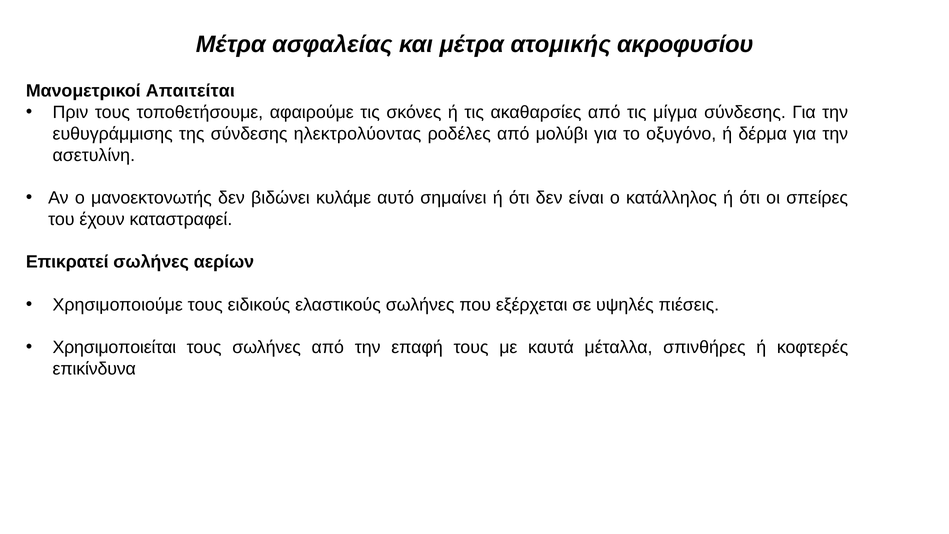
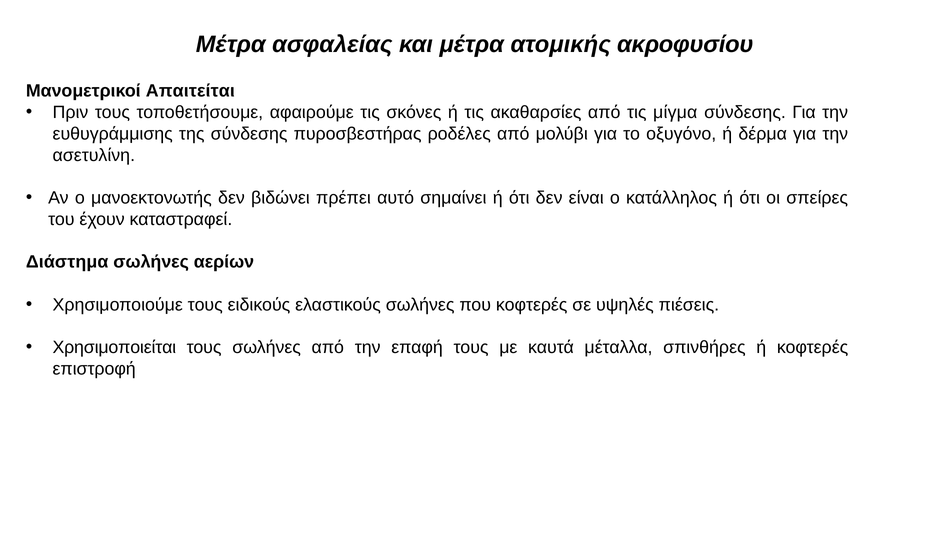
ηλεκτρολύοντας: ηλεκτρολύοντας -> πυροσβεστήρας (358, 134)
κυλάμε: κυλάμε -> πρέπει (343, 198)
Επικρατεί: Επικρατεί -> Διάστημα (67, 262)
που εξέρχεται: εξέρχεται -> κοφτερές (532, 305)
επικίνδυνα: επικίνδυνα -> επιστροφή (94, 369)
